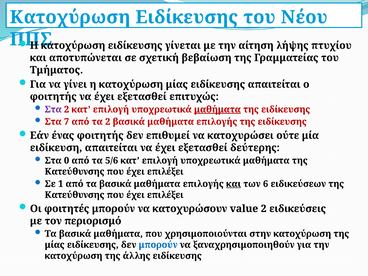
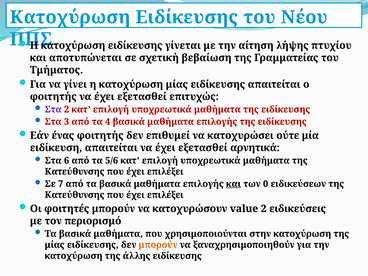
μαθήματα underline: present -> none (217, 109)
7: 7 -> 3 (67, 122)
τα 2: 2 -> 4 (108, 122)
δεύτερης: δεύτερης -> αρνητικά (255, 148)
0: 0 -> 6 (67, 161)
1: 1 -> 7 (61, 184)
6: 6 -> 0 (266, 184)
μπορούν colour: blue -> orange (158, 245)
